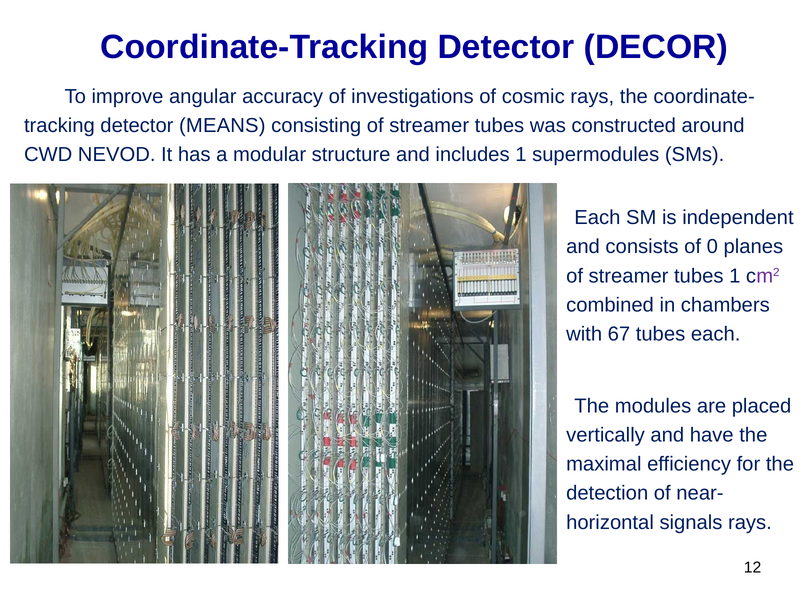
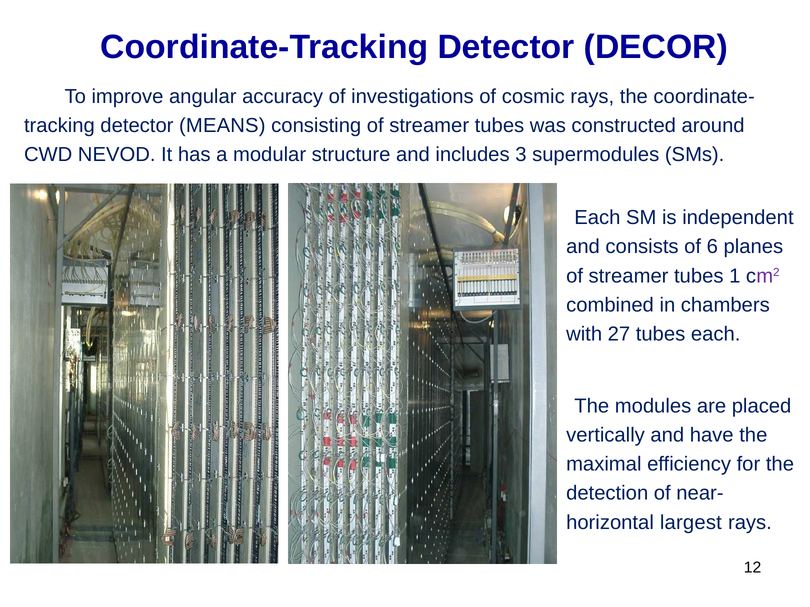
includes 1: 1 -> 3 (521, 155)
0: 0 -> 6 (712, 247)
67: 67 -> 27 (619, 334)
signals: signals -> largest (691, 523)
